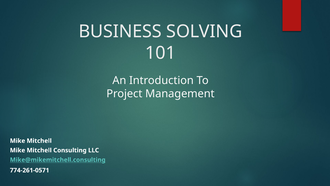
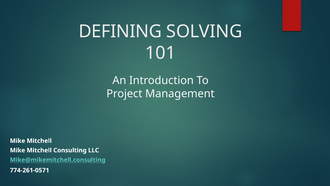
BUSINESS: BUSINESS -> DEFINING (120, 31)
